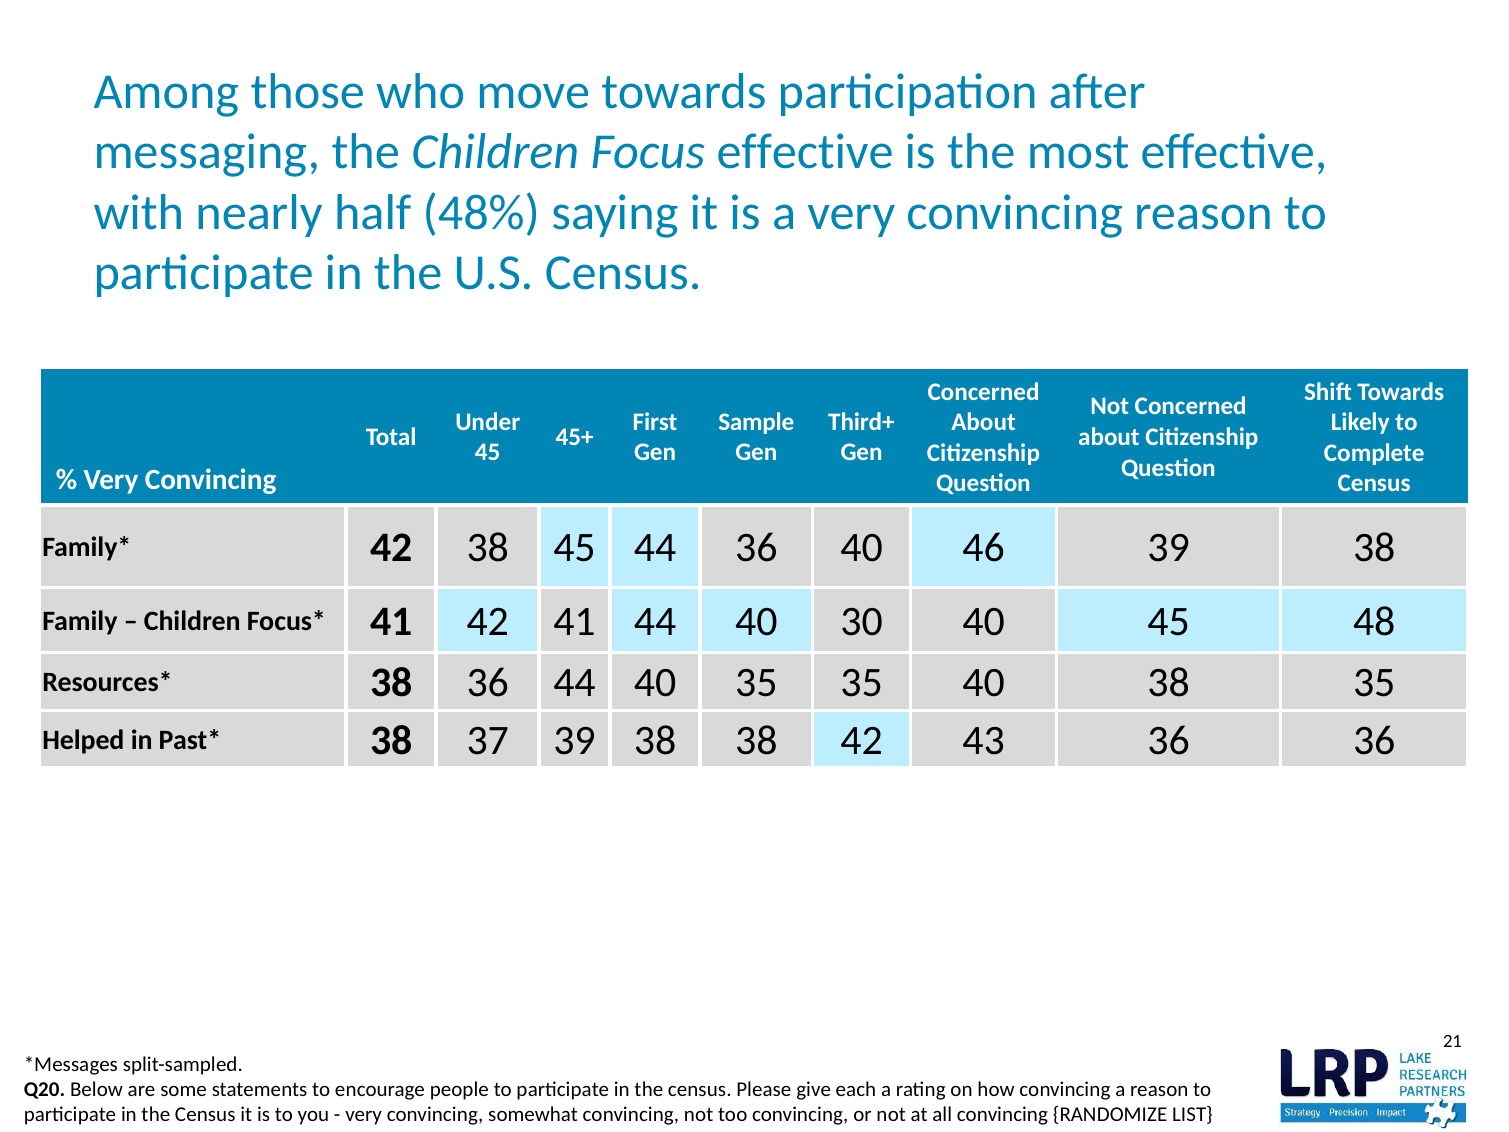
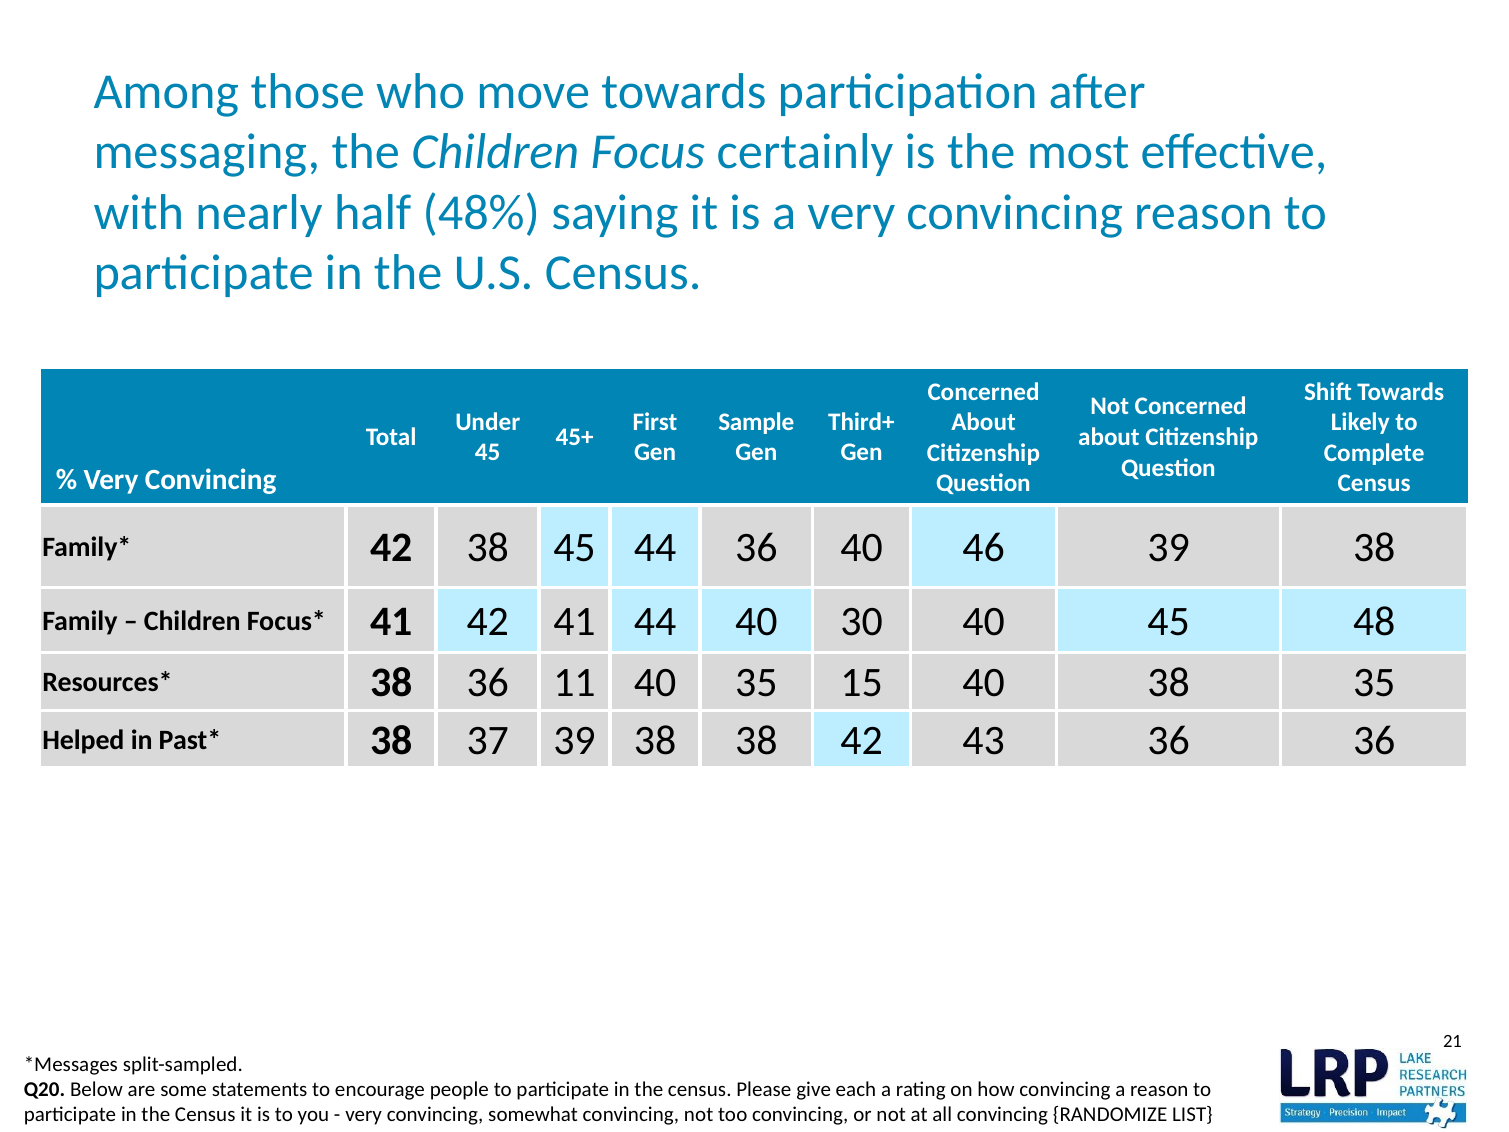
Focus effective: effective -> certainly (805, 152)
36 44: 44 -> 11 (574, 683)
35 35: 35 -> 15 (862, 683)
